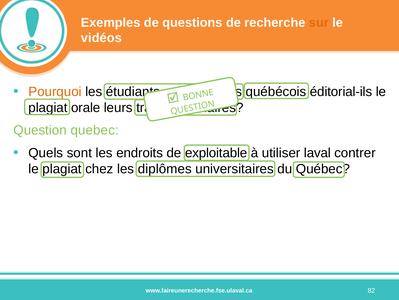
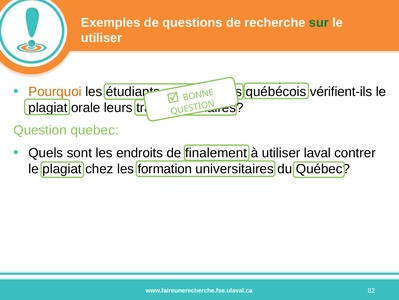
sur colour: orange -> green (319, 23)
vidéos: vidéos -> utiliser (102, 38)
éditorial-ils: éditorial-ils -> vérifient-ils (341, 91)
exploitable: exploitable -> finalement (216, 153)
diplômes: diplômes -> formation (165, 169)
